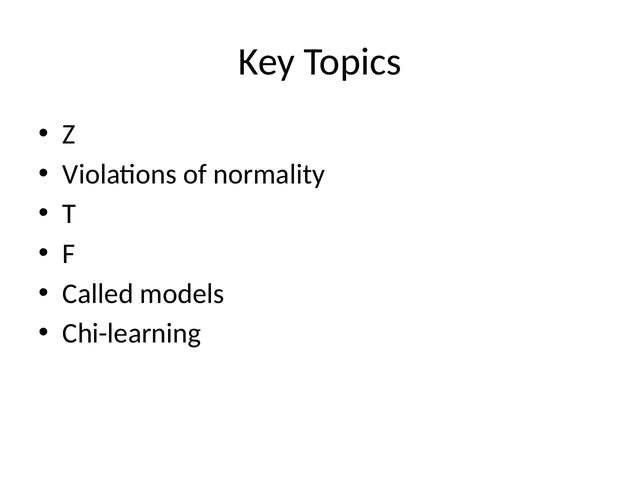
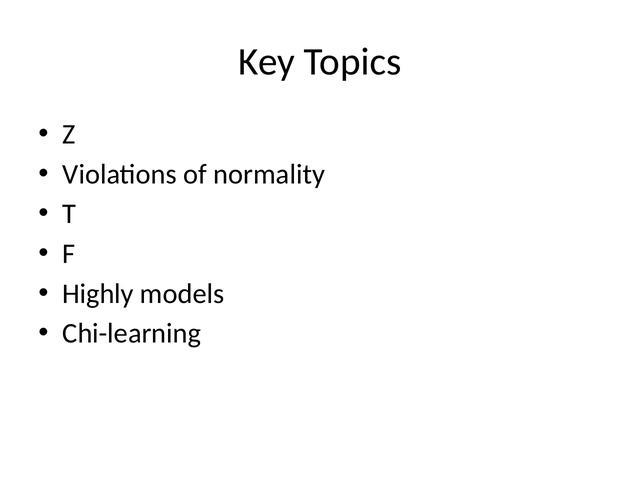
Called: Called -> Highly (98, 294)
